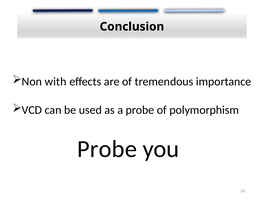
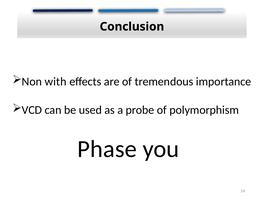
Probe: Probe -> Phase (107, 149)
